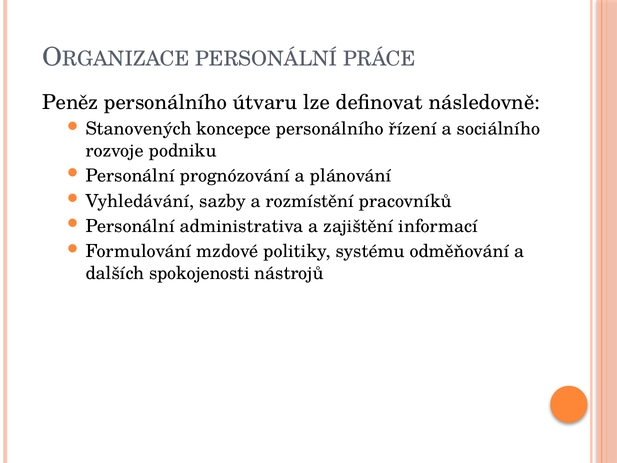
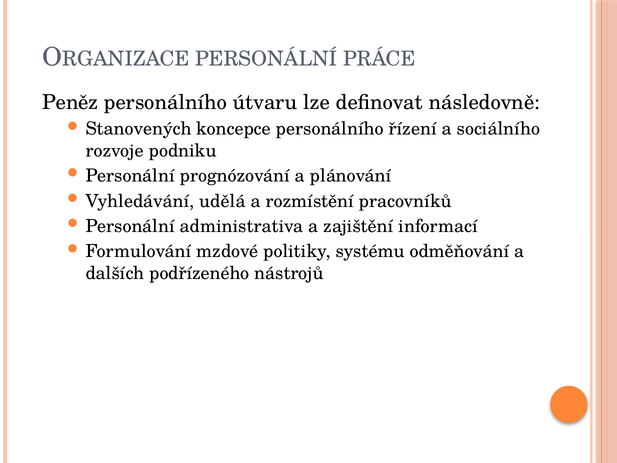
sazby: sazby -> udělá (223, 201)
spokojenosti: spokojenosti -> podřízeného (199, 273)
